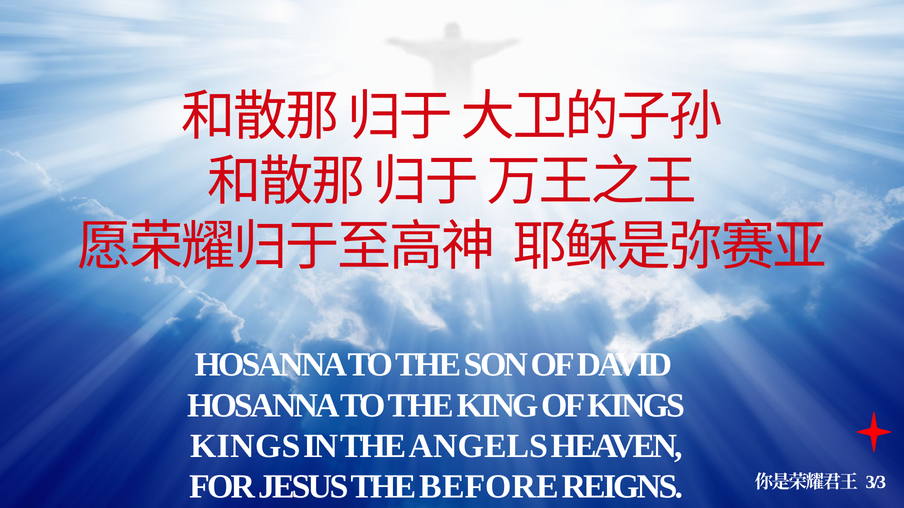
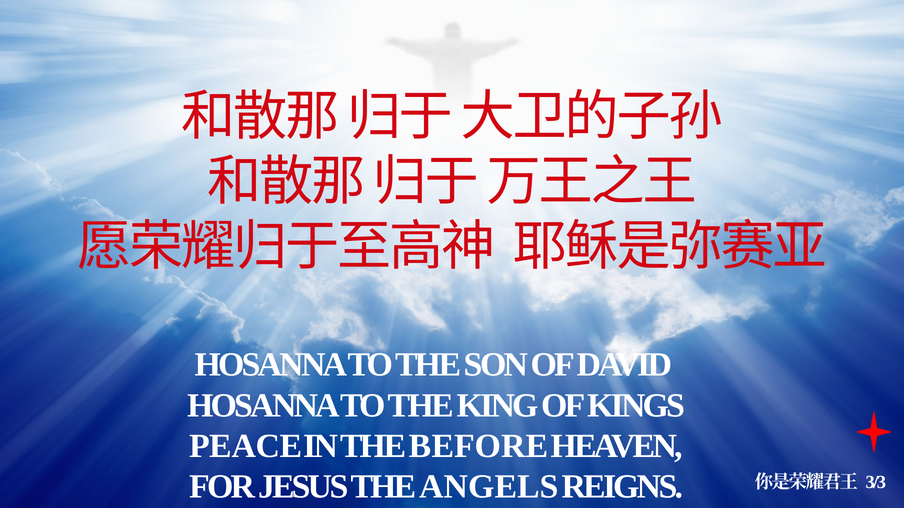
KINGS: KINGS -> PEACE (246, 446)
ANGELS: ANGELS -> BEFORE (479, 446)
BEFORE: BEFORE -> ANGELS (489, 487)
